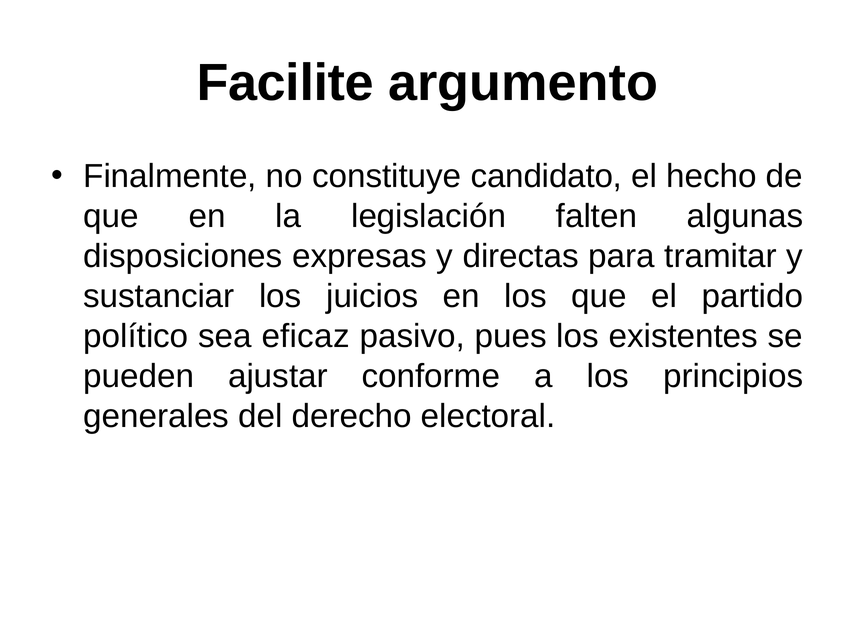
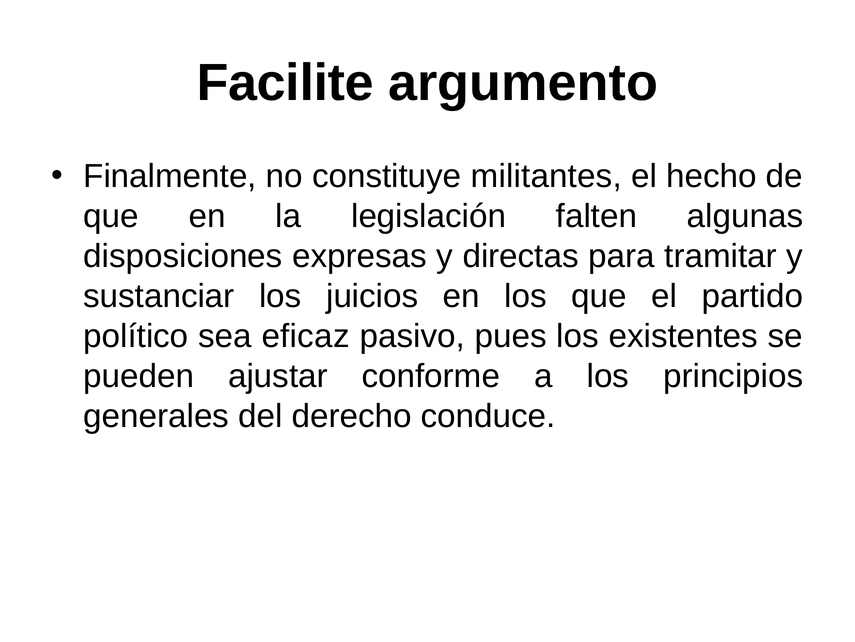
candidato: candidato -> militantes (546, 176)
electoral: electoral -> conduce (488, 416)
